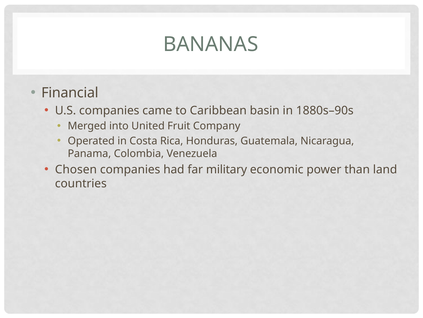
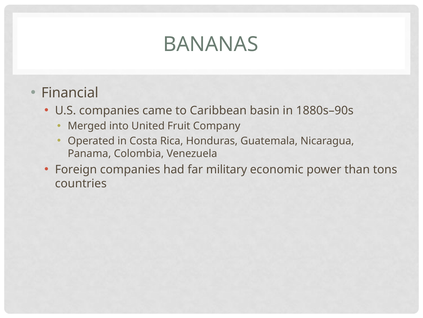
Chosen: Chosen -> Foreign (76, 169)
land: land -> tons (385, 169)
